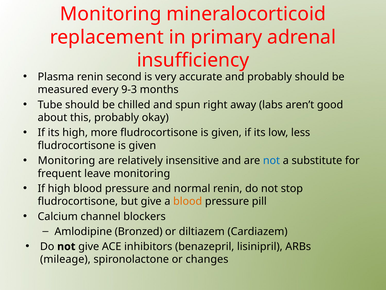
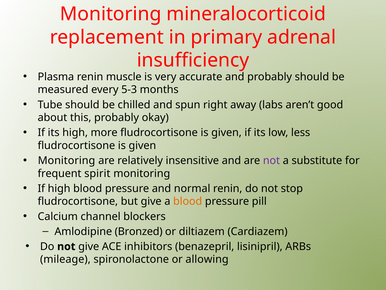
second: second -> muscle (124, 77)
9-3: 9-3 -> 5-3 (129, 90)
not colour: blue -> purple (271, 160)
leave: leave -> spirit (97, 173)
changes: changes -> allowing (207, 259)
